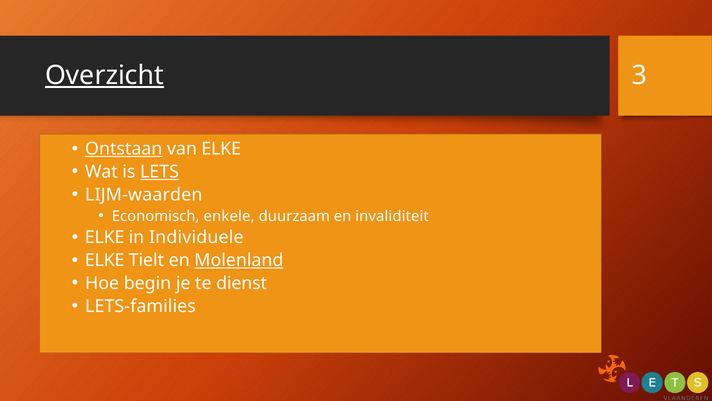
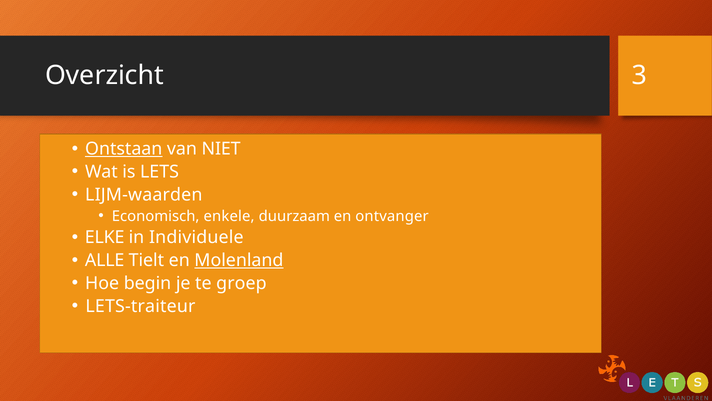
Overzicht underline: present -> none (104, 75)
van ELKE: ELKE -> NIET (221, 149)
LETS underline: present -> none (159, 172)
invaliditeit: invaliditeit -> ontvanger (392, 216)
ELKE: ELKE -> ALLE (105, 260)
dienst: dienst -> groep (241, 283)
LETS-families: LETS-families -> LETS-traiteur (140, 306)
